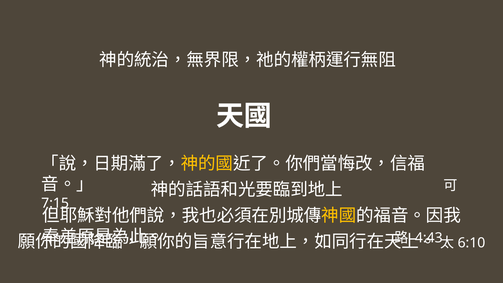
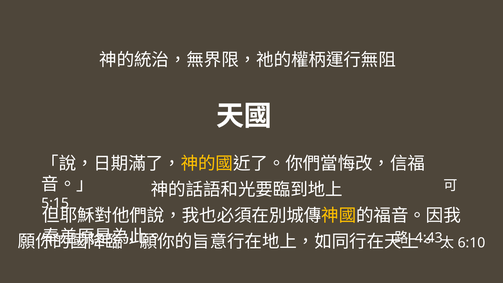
7:15: 7:15 -> 5:15 (55, 203)
